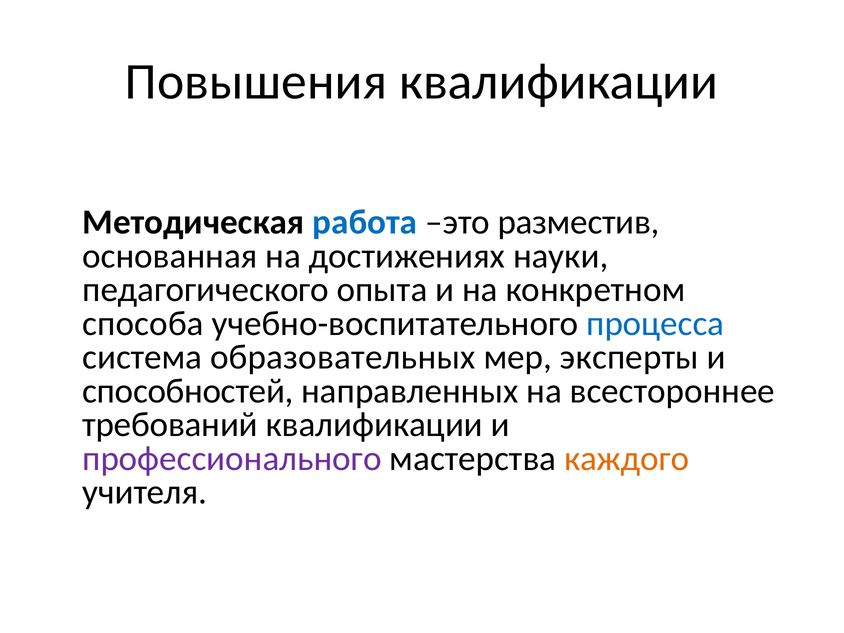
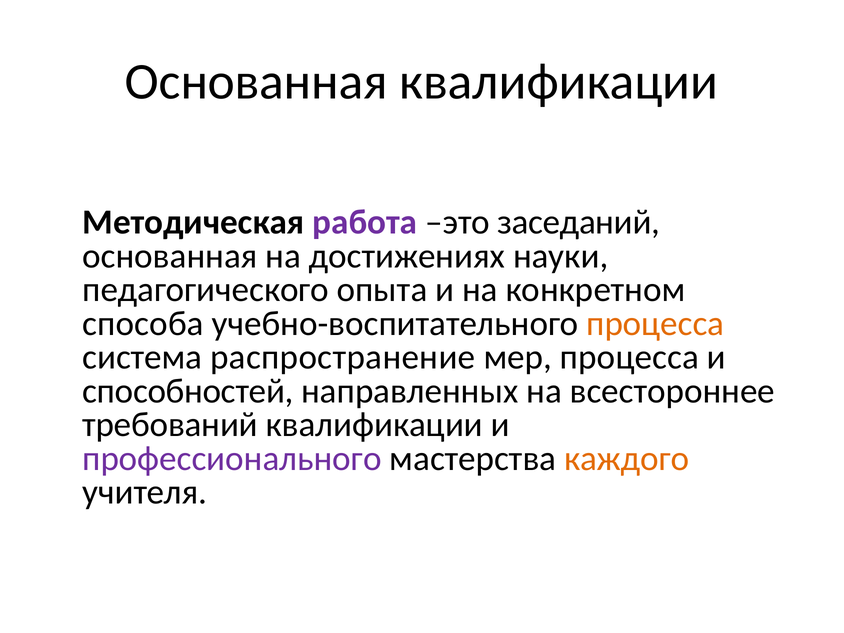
Повышения: Повышения -> Основанная (256, 82)
работа colour: blue -> purple (365, 222)
разместив: разместив -> заседаний (579, 222)
процесса colour: blue -> orange (655, 324)
образовательных: образовательных -> распространение (343, 357)
мер эксперты: эксперты -> процесса (629, 357)
